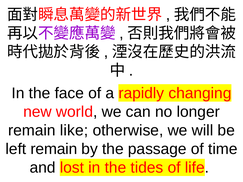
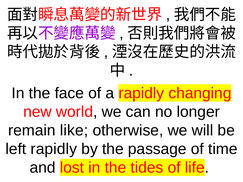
left remain: remain -> rapidly (54, 149)
